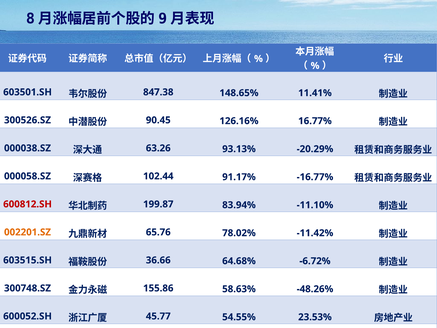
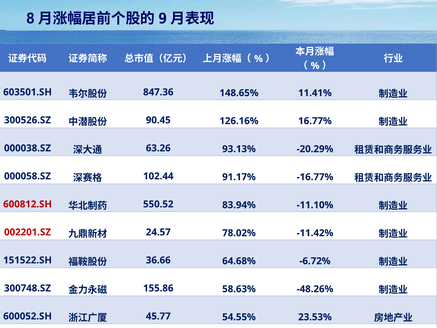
847.38: 847.38 -> 847.36 (158, 92)
199.87: 199.87 -> 550.52 (158, 204)
002201.SZ colour: orange -> red (27, 232)
65.76: 65.76 -> 24.57 (158, 232)
603515.SH: 603515.SH -> 151522.SH (28, 260)
